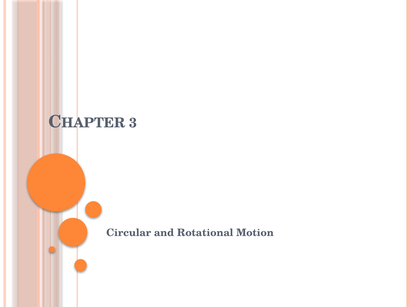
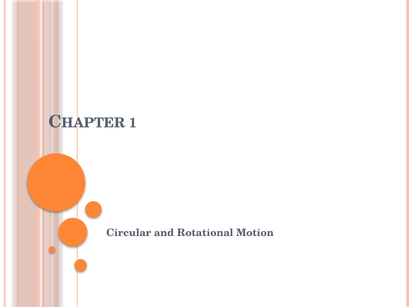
3: 3 -> 1 (133, 123)
